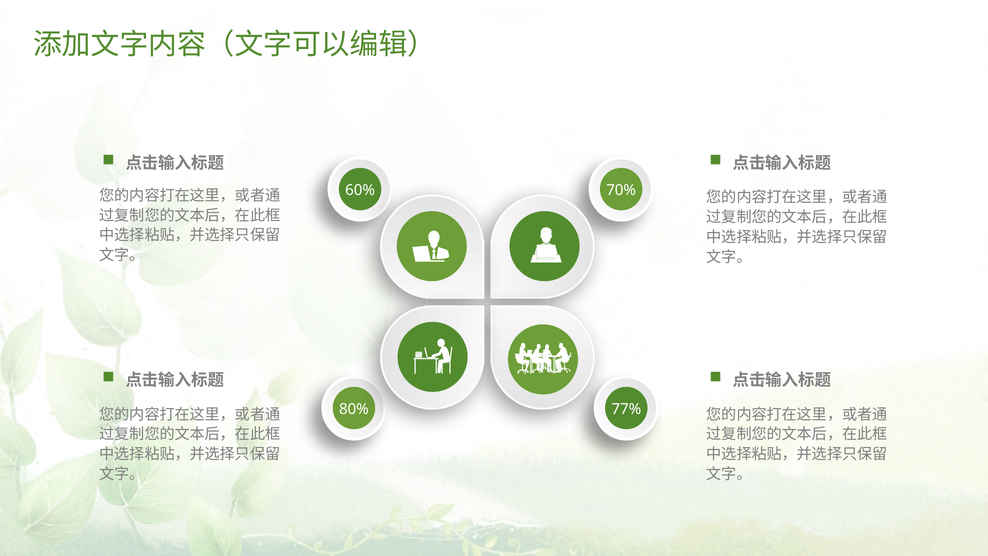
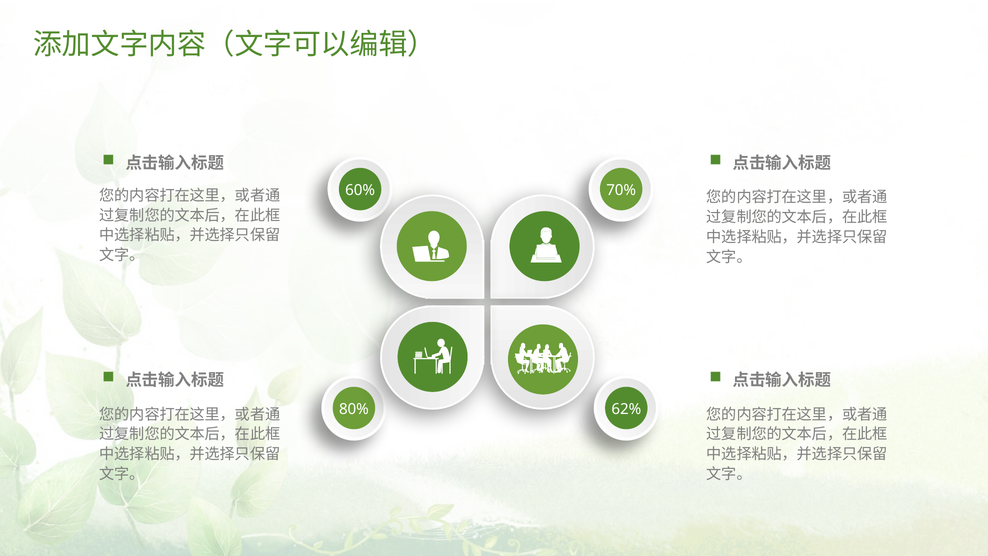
77%: 77% -> 62% (626, 409)
